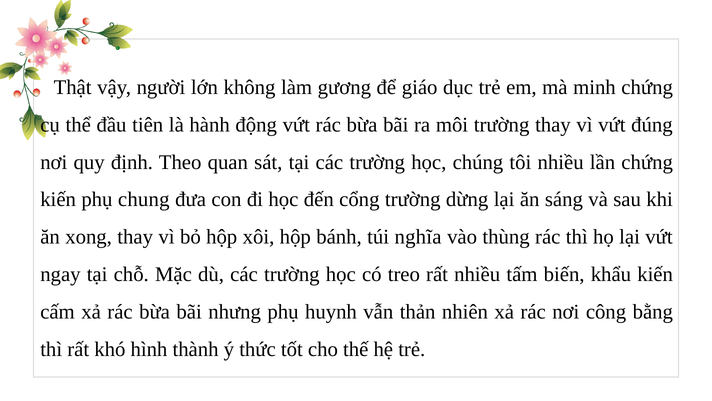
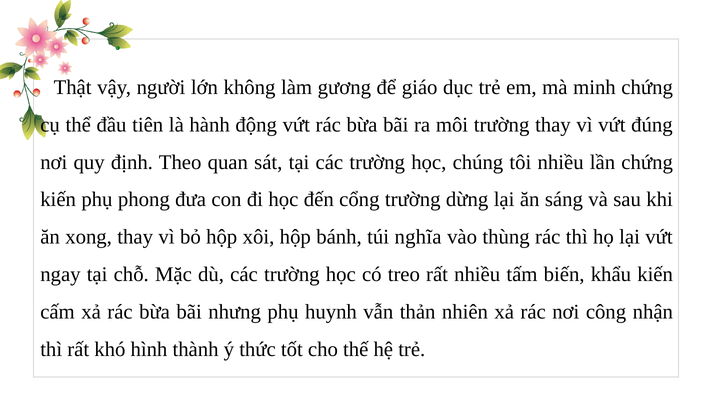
chung: chung -> phong (144, 199)
bằng: bằng -> nhận (653, 312)
